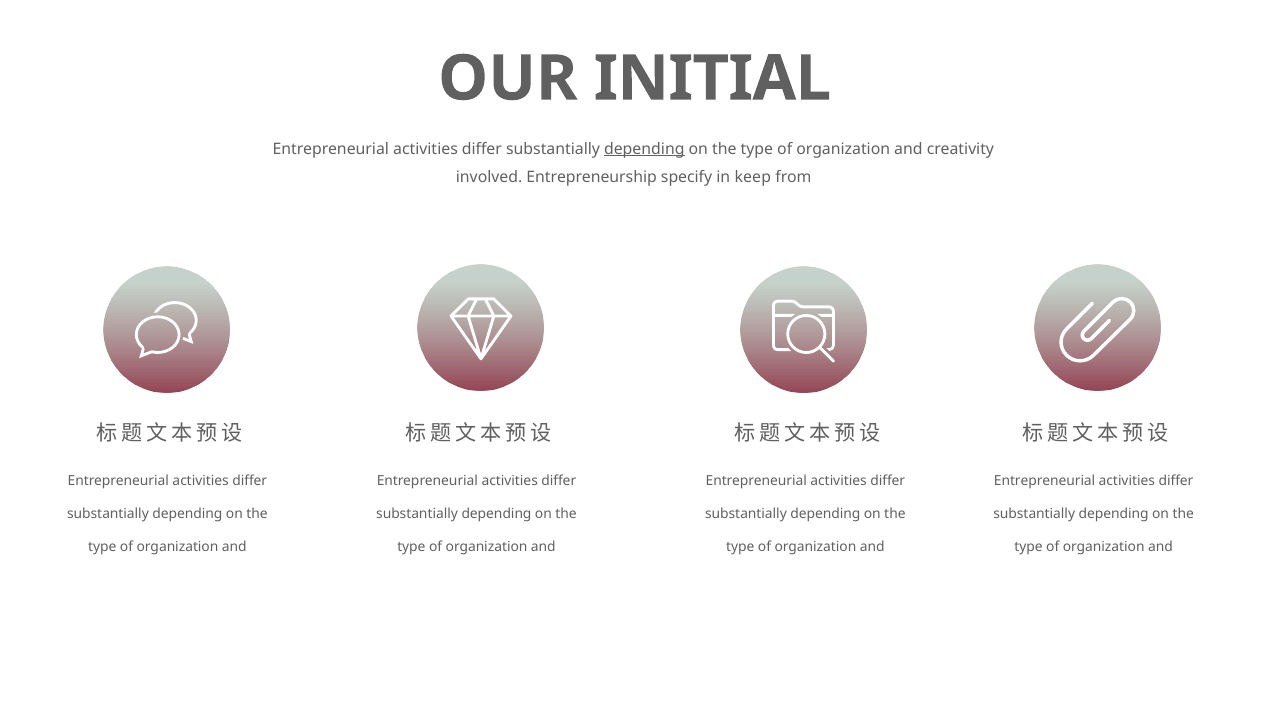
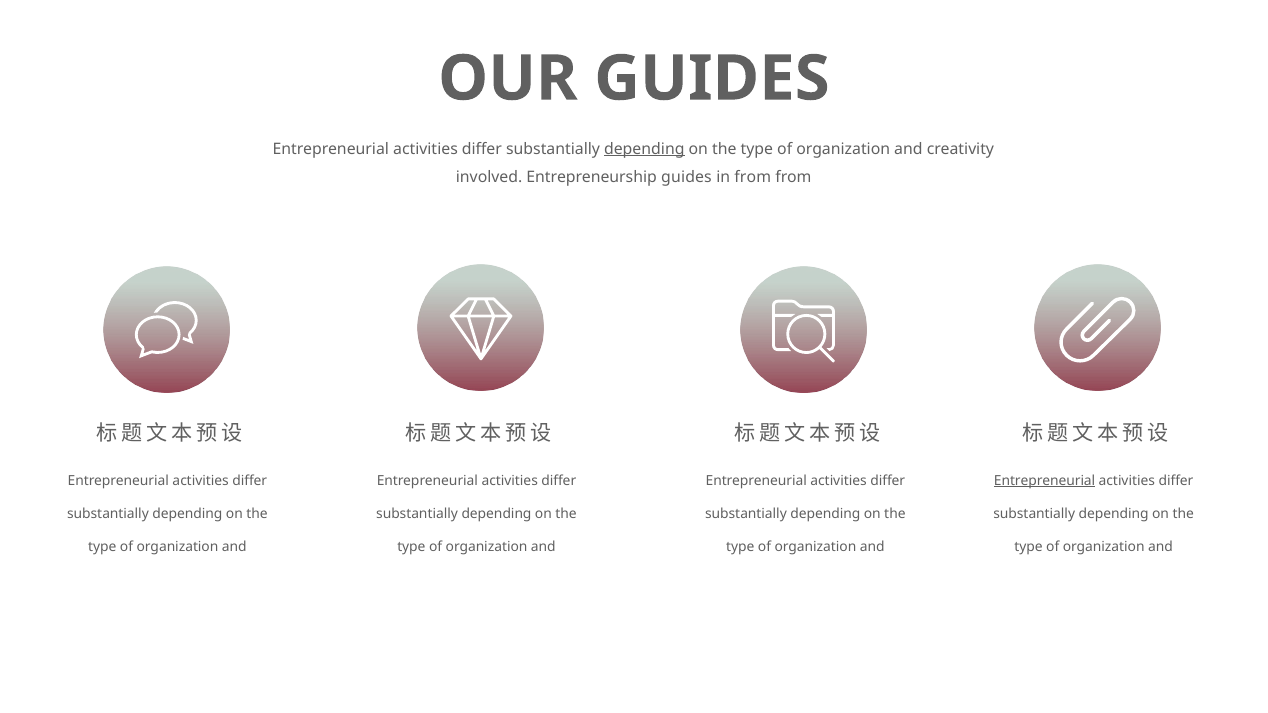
OUR INITIAL: INITIAL -> GUIDES (712, 79)
Entrepreneurship specify: specify -> guides (686, 177)
in keep: keep -> from (753, 177)
Entrepreneurial underline: none -> present (1045, 481)
